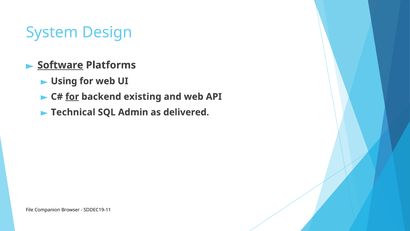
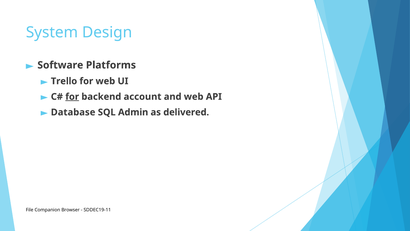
Software underline: present -> none (60, 65)
Using: Using -> Trello (64, 81)
existing: existing -> account (143, 97)
Technical: Technical -> Database (73, 112)
